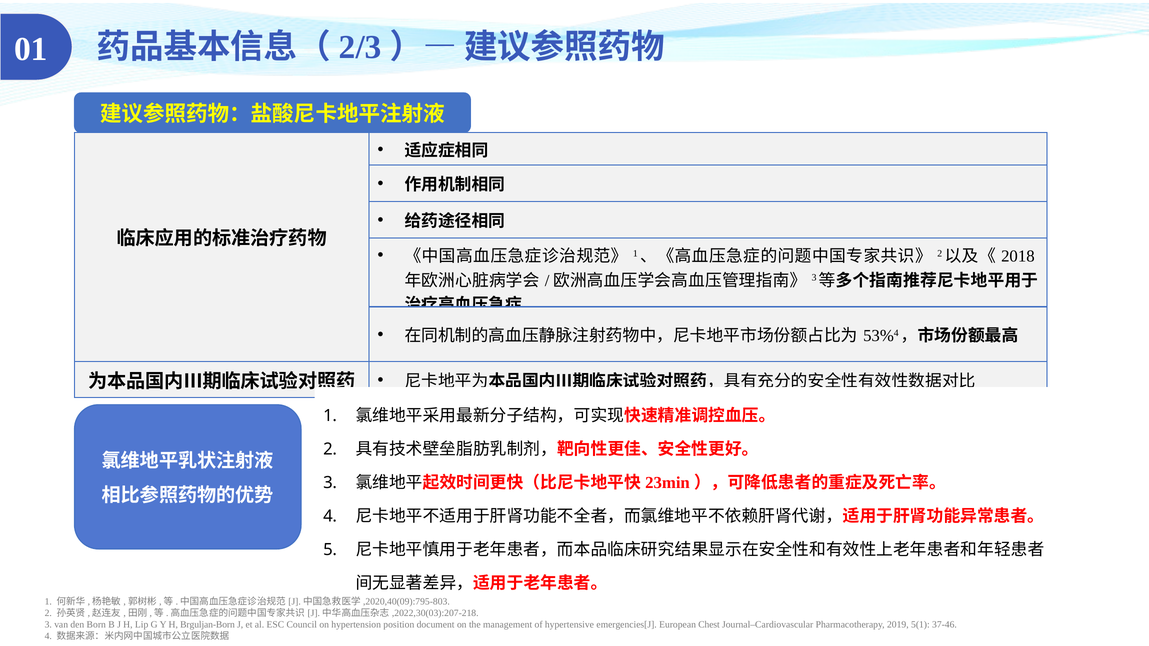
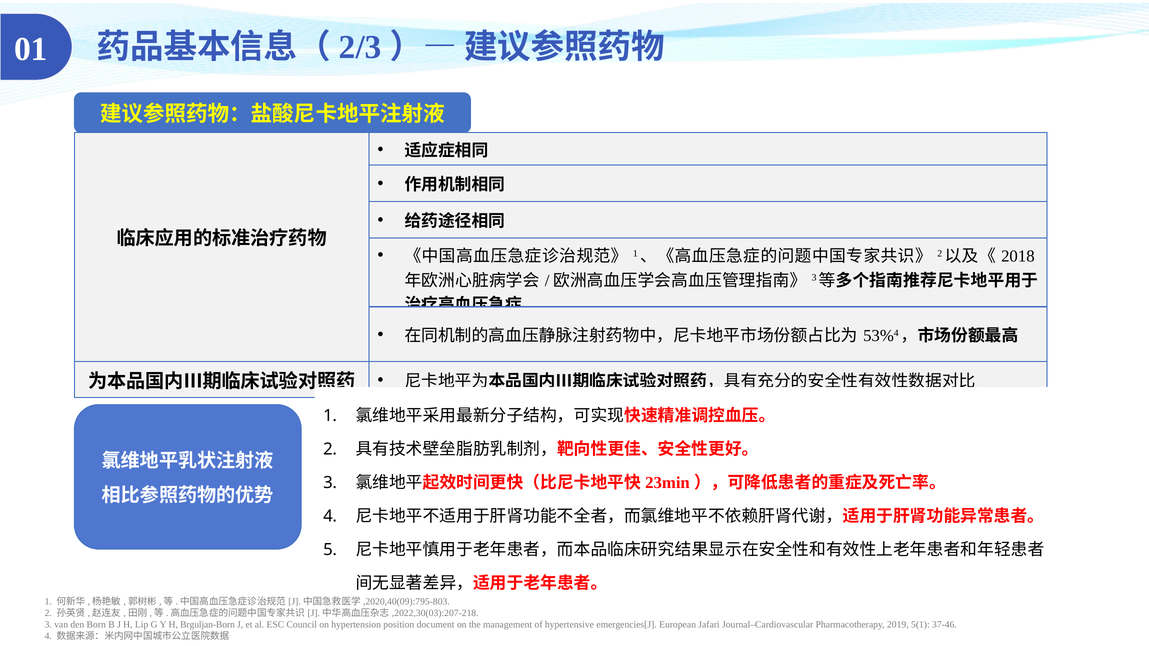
Chest: Chest -> Jafari (709, 625)
